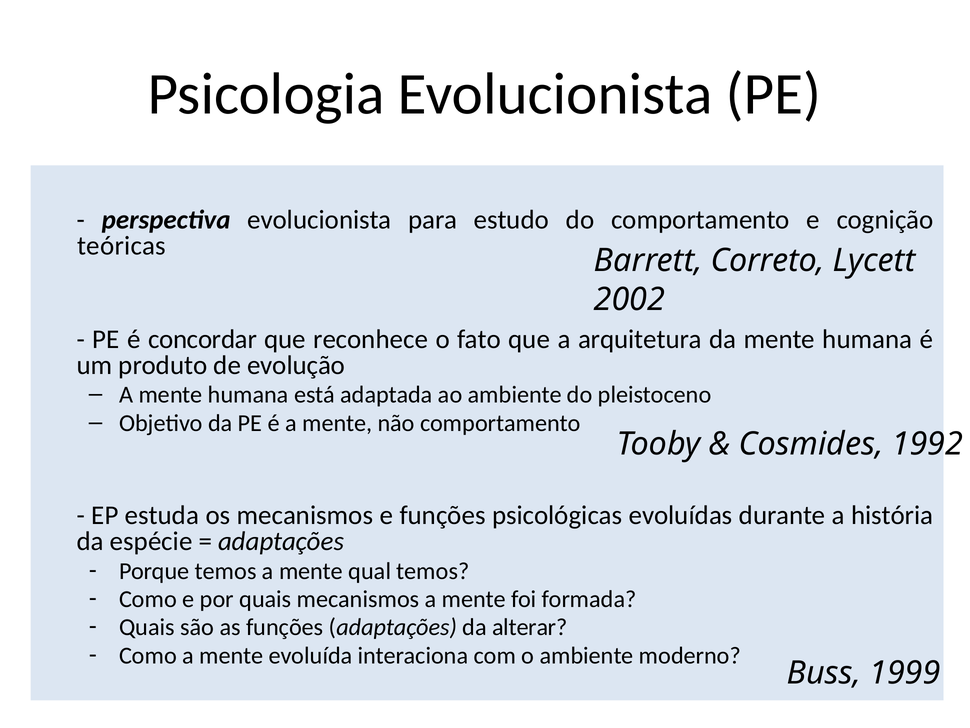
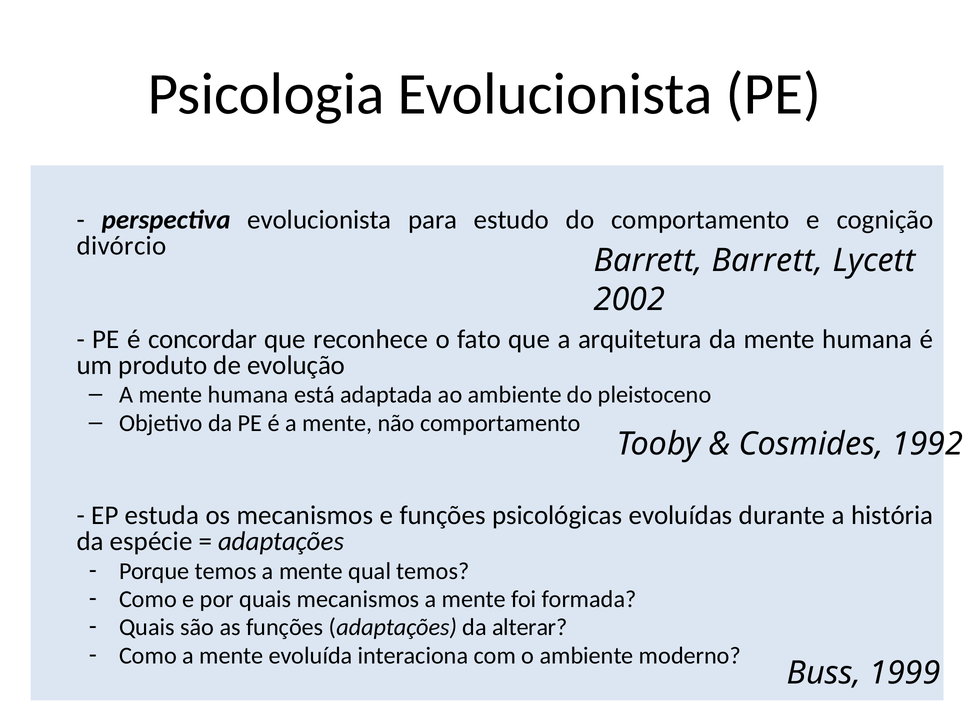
teóricas: teóricas -> divórcio (122, 245)
Barrett Correto: Correto -> Barrett (767, 260)
